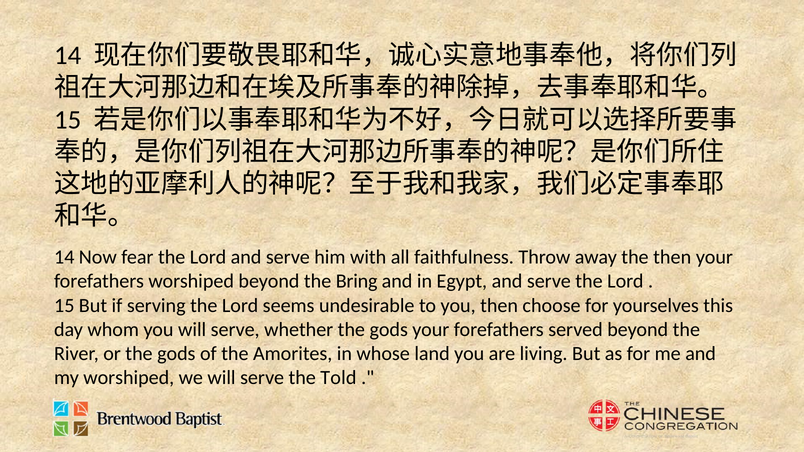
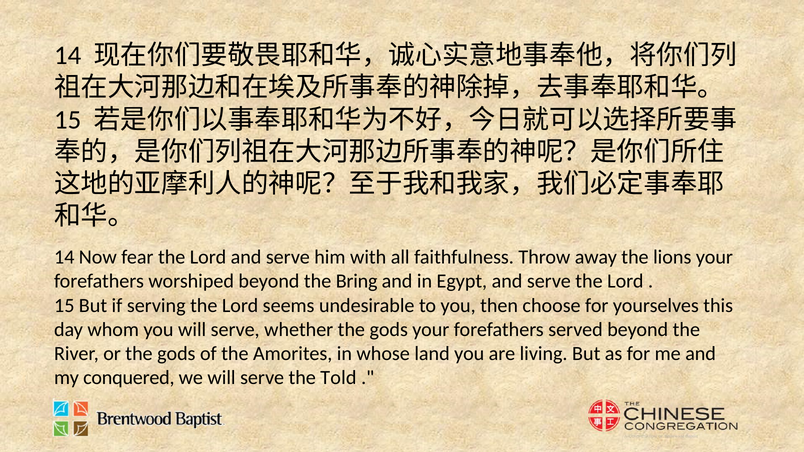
the then: then -> lions (672, 257)
my worshiped: worshiped -> conquered (129, 378)
